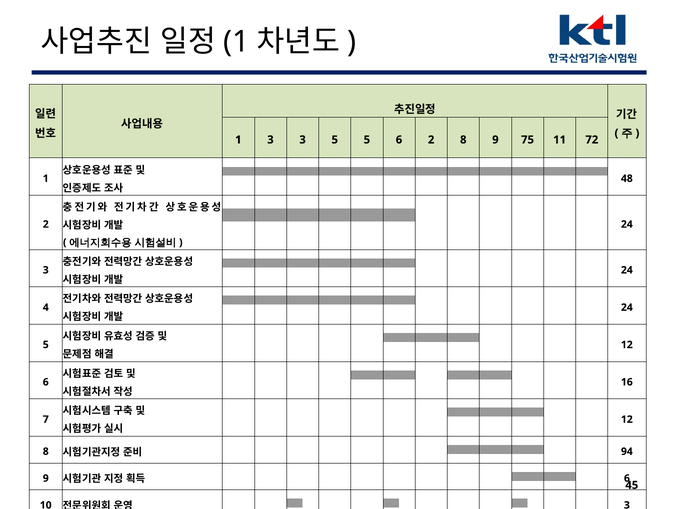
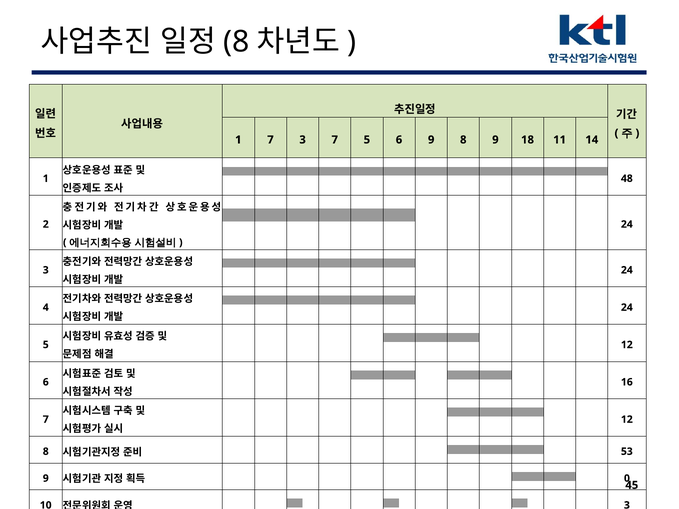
1: 1 -> 8 (236, 42)
1 3: 3 -> 7 (270, 140)
3 5: 5 -> 7 (335, 140)
6 2: 2 -> 9 (431, 140)
75: 75 -> 18 (528, 140)
72: 72 -> 14 (592, 140)
94: 94 -> 53 (627, 452)
6: 6 -> 0 (627, 479)
